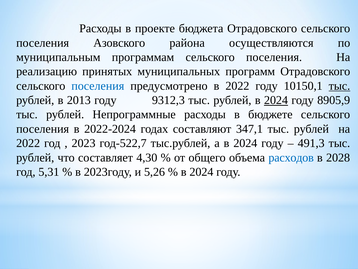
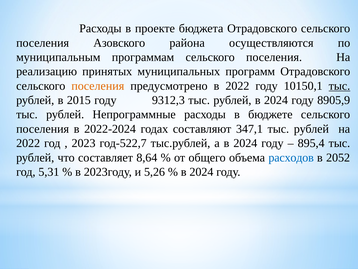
поселения colour: blue -> orange (98, 86)
2013: 2013 -> 2015 (79, 100)
2024 underline: present -> none (276, 100)
491,3: 491,3 -> 895,4 (311, 143)
4,30: 4,30 -> 8,64 (147, 157)
2028: 2028 -> 2052 (338, 157)
